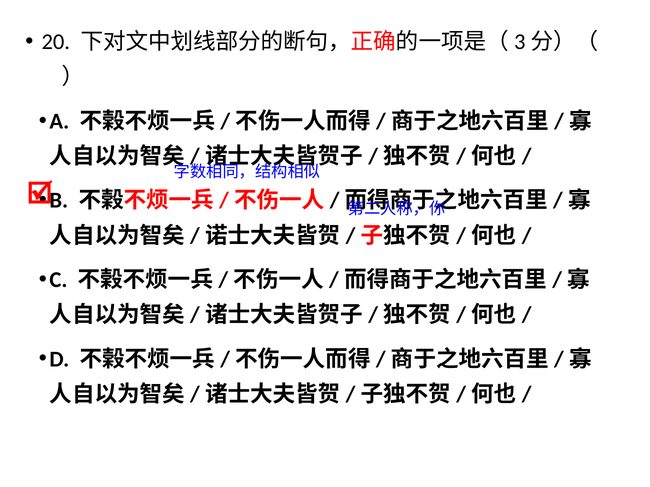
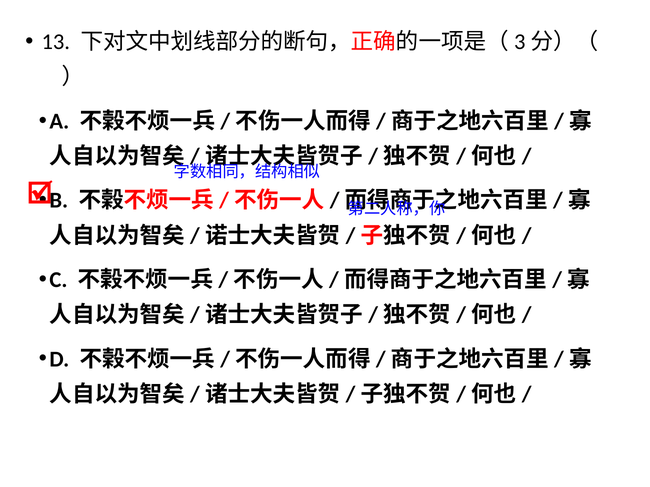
20: 20 -> 13 (56, 42)
